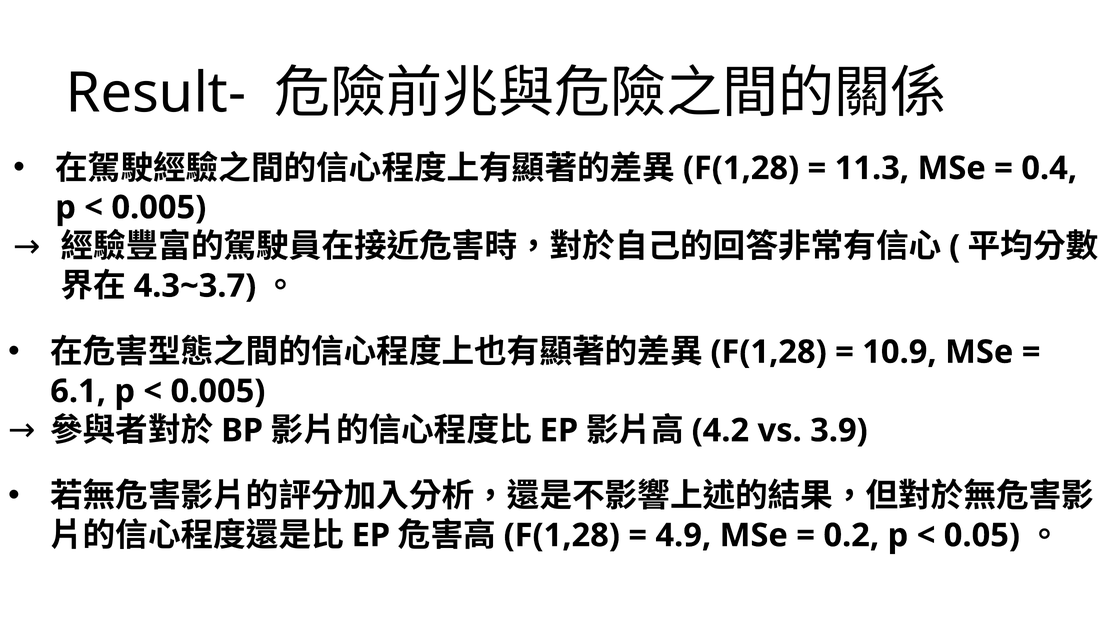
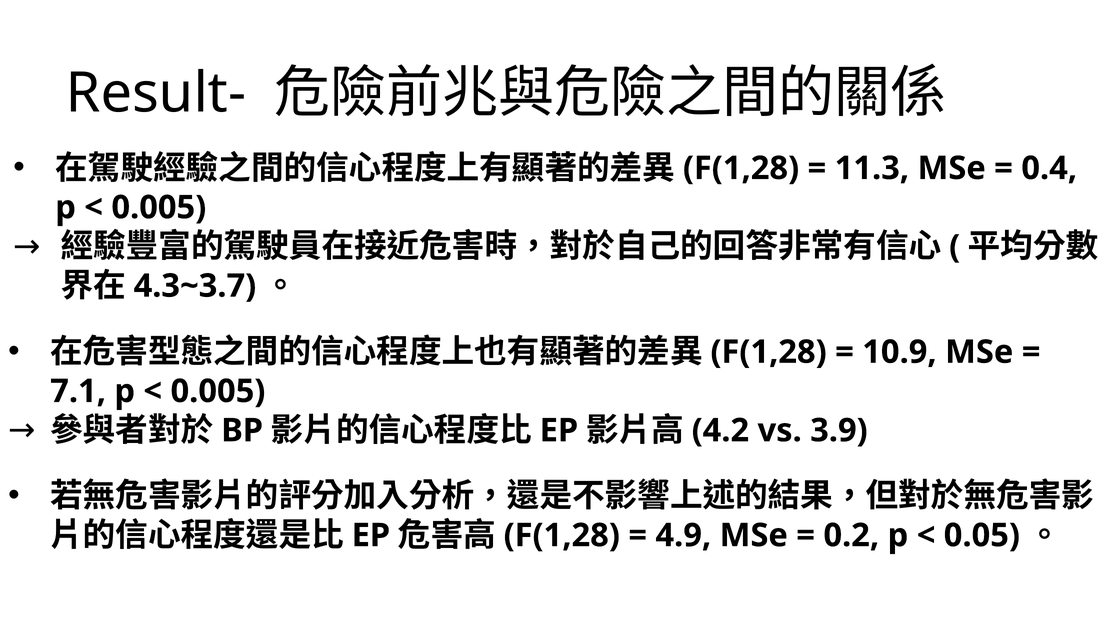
6.1: 6.1 -> 7.1 (78, 391)
